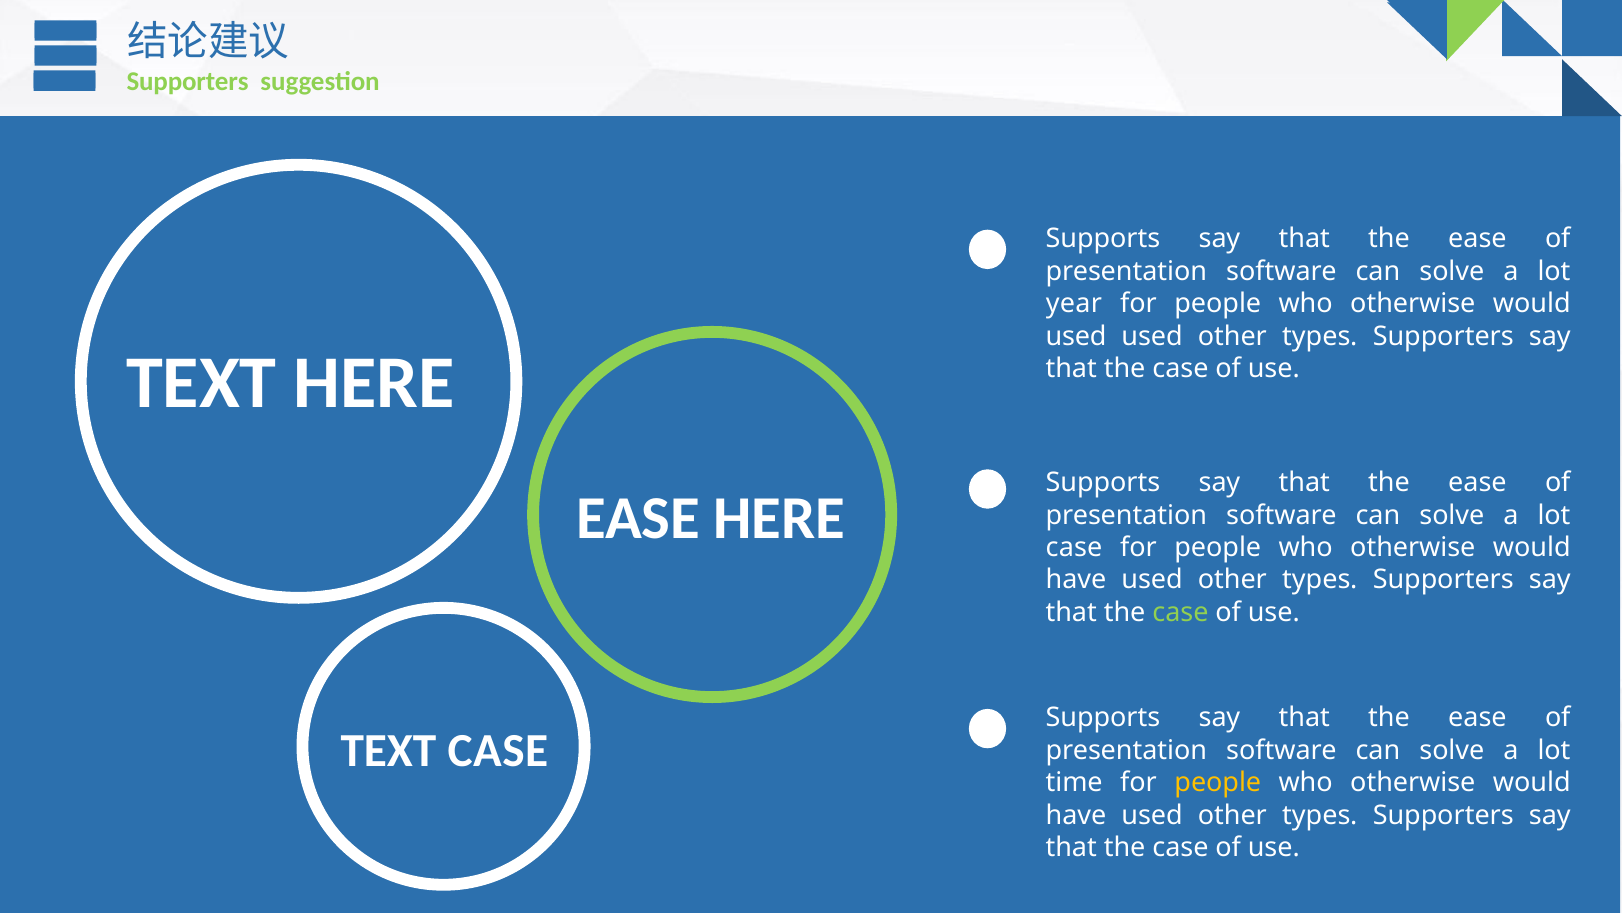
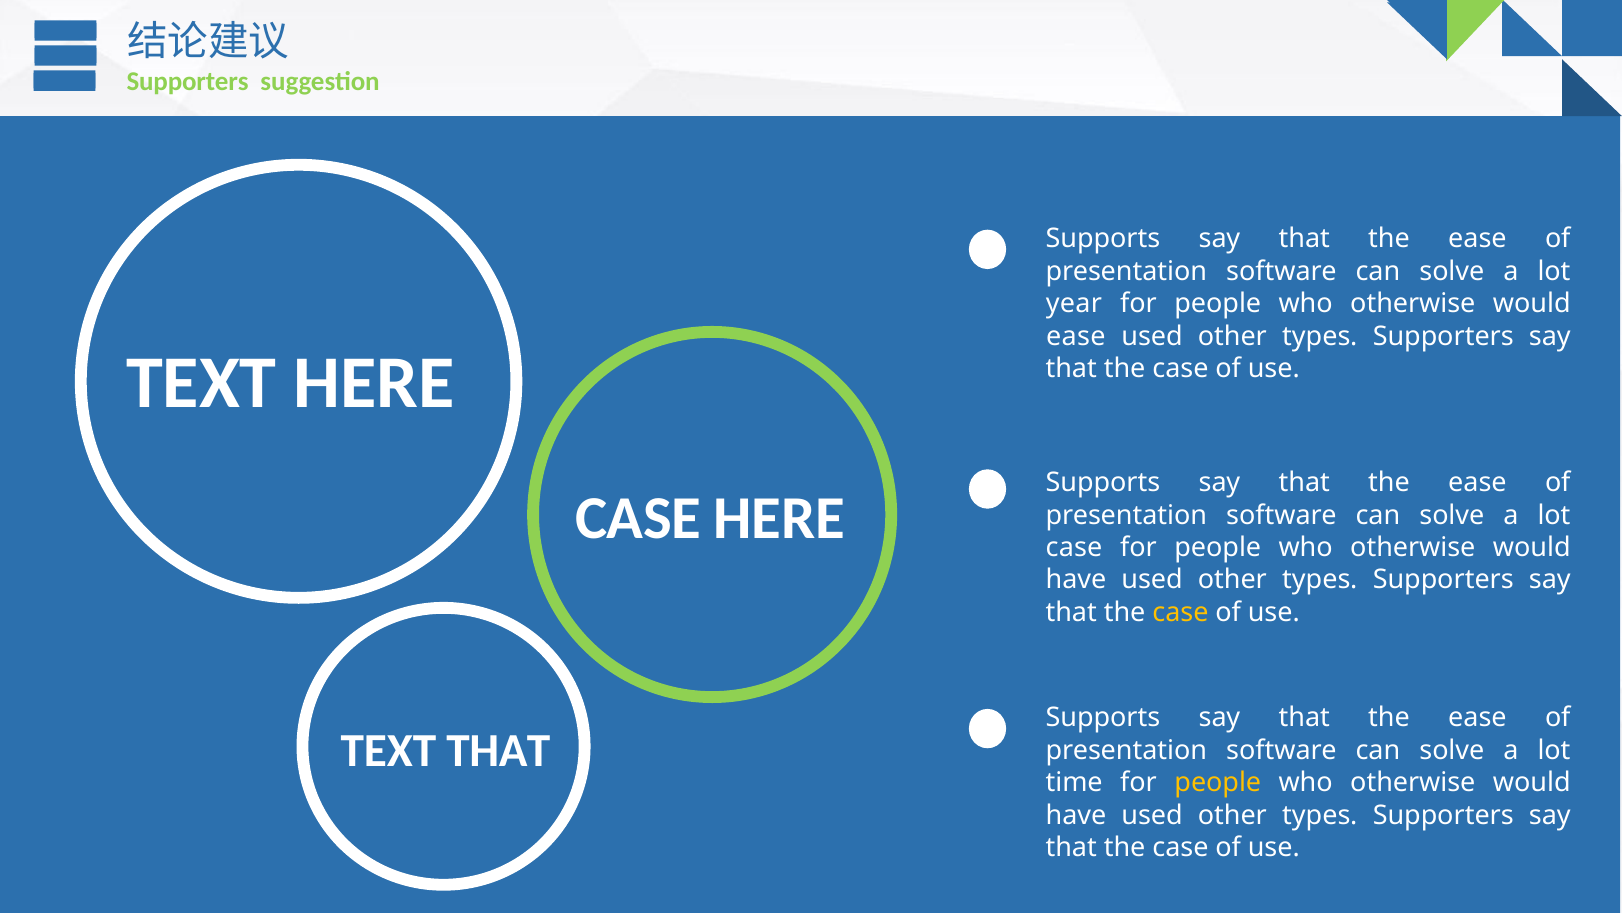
used: used -> ease (1076, 336)
EASE: EASE -> CASE (638, 518)
case colour: light green -> yellow (1180, 612)
TEXT CASE: CASE -> THAT (498, 751)
